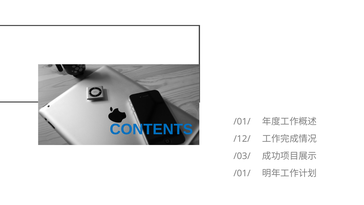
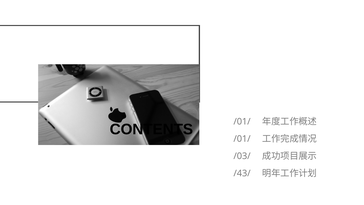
CONTENTS colour: blue -> black (151, 129)
/12/: /12/ -> /01/ (242, 139)
/01/: /01/ -> /43/ (242, 173)
